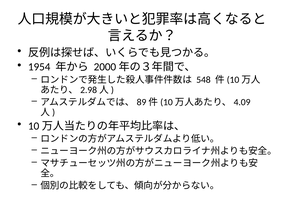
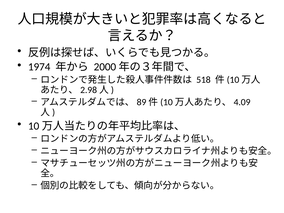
1954: 1954 -> 1974 (39, 67)
548: 548 -> 518 (203, 80)
